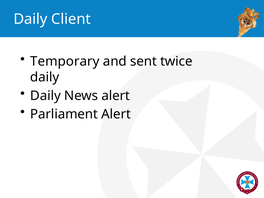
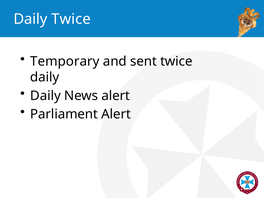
Daily Client: Client -> Twice (71, 19)
